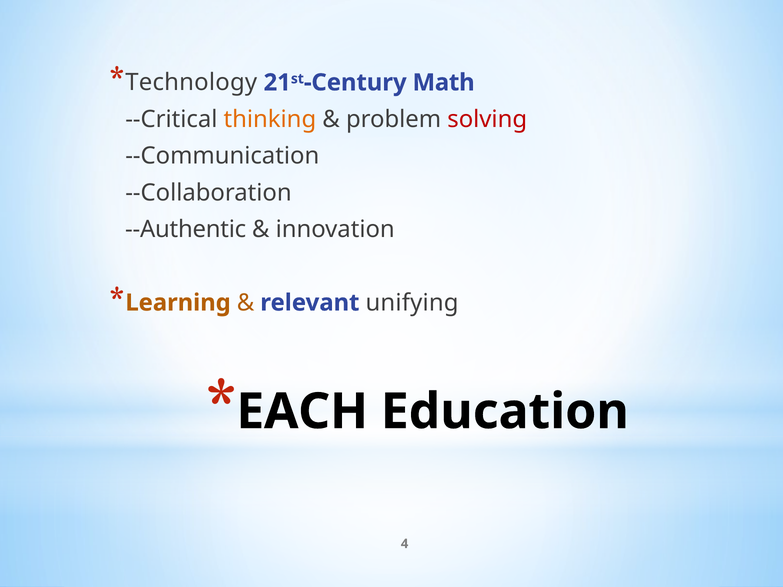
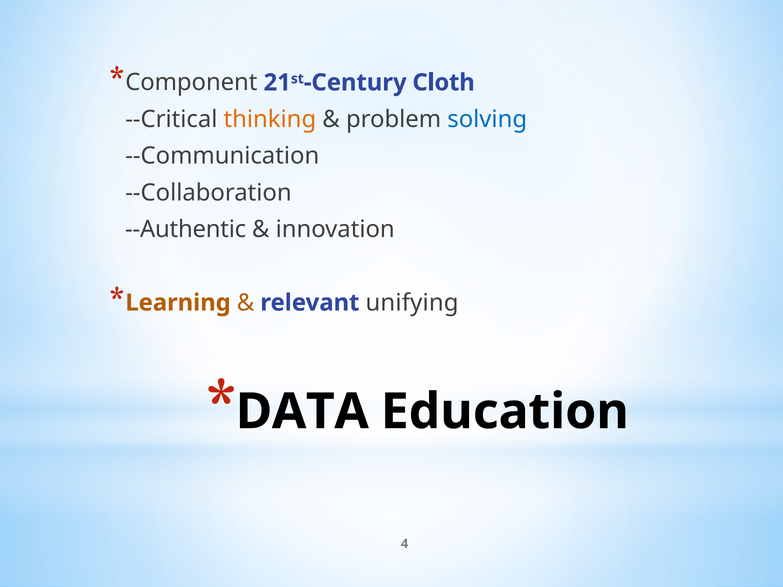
Technology: Technology -> Component (191, 83)
Math: Math -> Cloth (444, 83)
solving colour: red -> blue (487, 119)
EACH: EACH -> DATA (302, 412)
